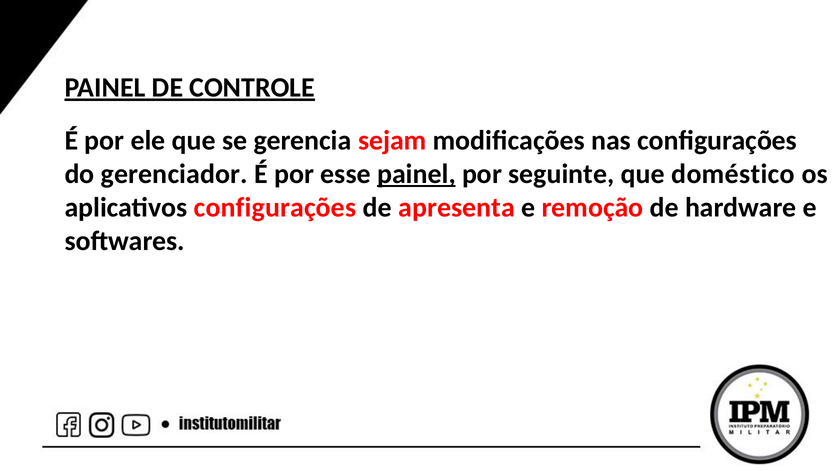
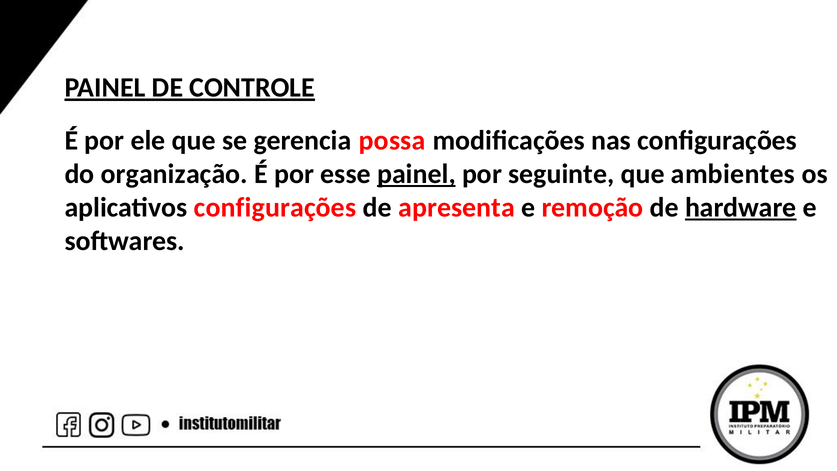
sejam: sejam -> possa (392, 140)
gerenciador: gerenciador -> organização (174, 174)
doméstico: doméstico -> ambientes (733, 174)
hardware underline: none -> present (741, 207)
